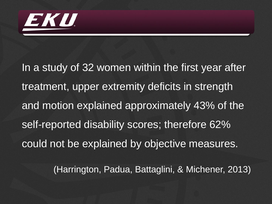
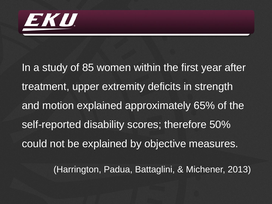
32: 32 -> 85 (88, 68)
43%: 43% -> 65% (204, 106)
62%: 62% -> 50% (220, 125)
